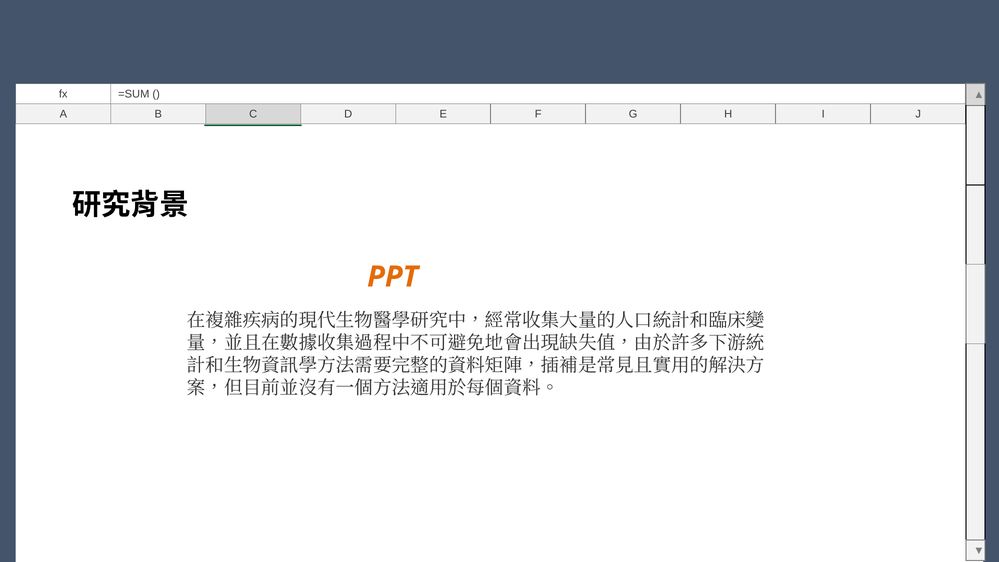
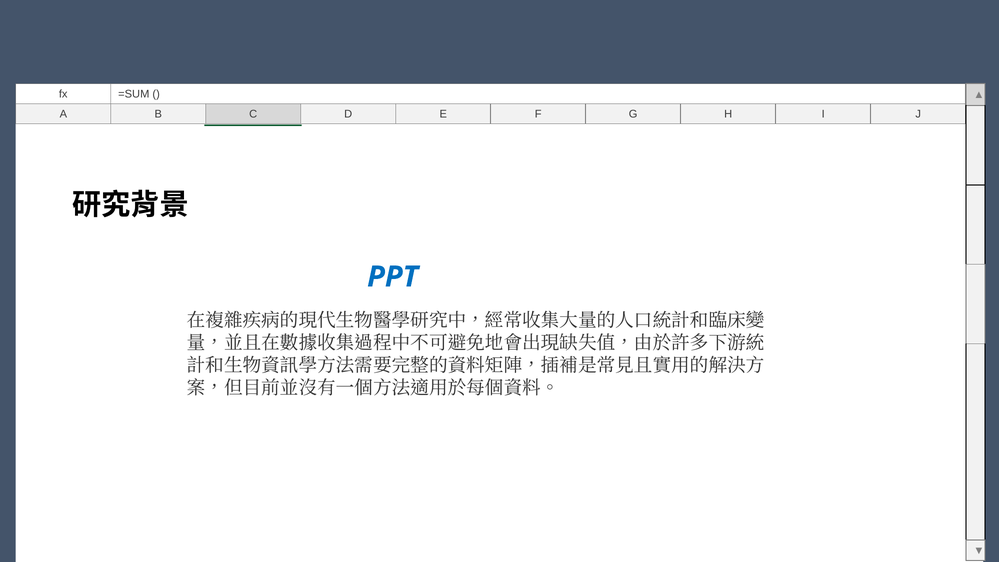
PPT colour: orange -> blue (393, 277)
